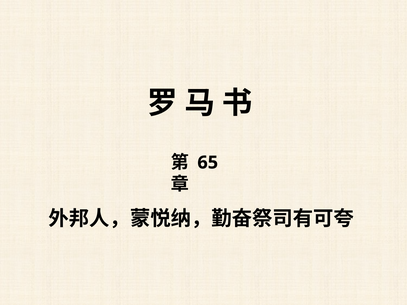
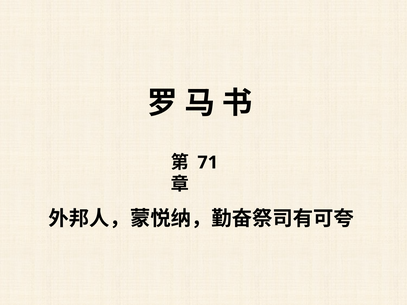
65: 65 -> 71 (208, 163)
